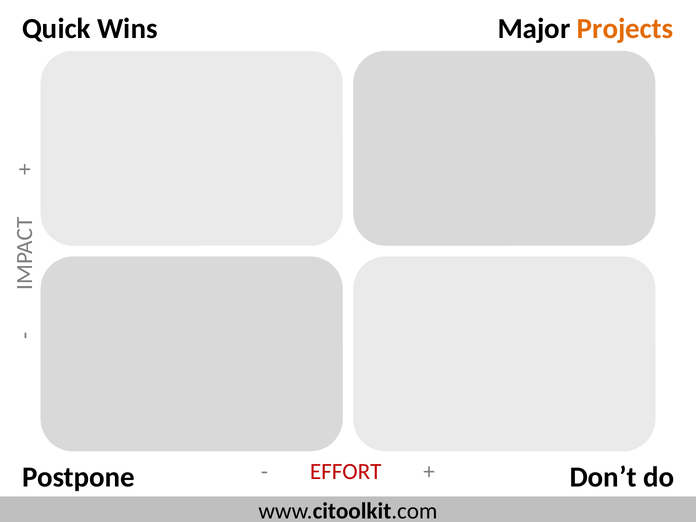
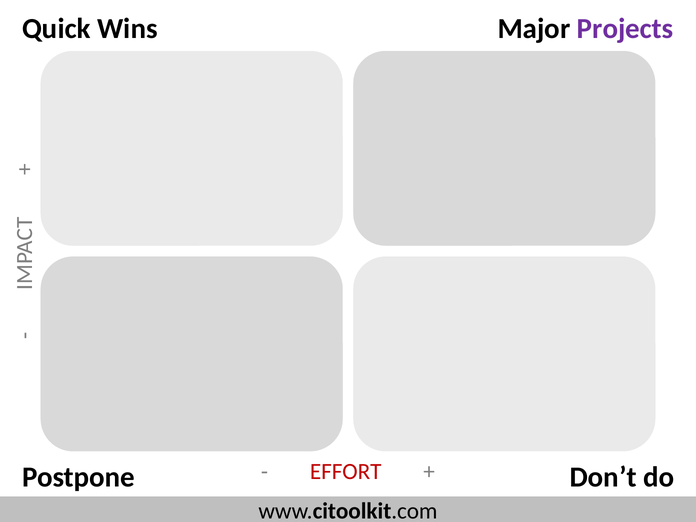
Projects colour: orange -> purple (625, 29)
